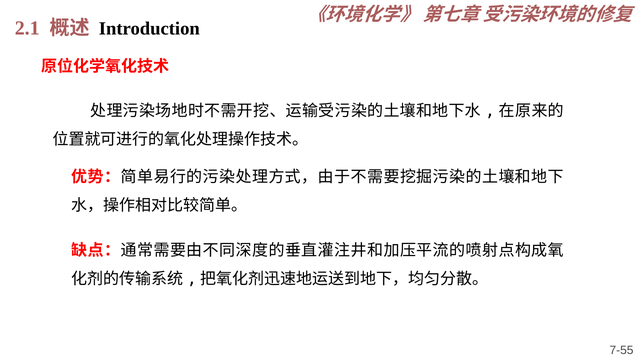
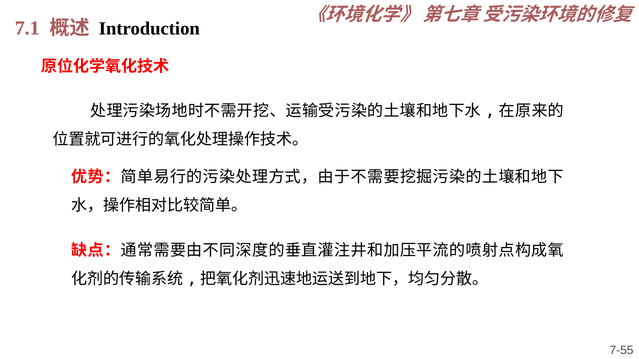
2.1: 2.1 -> 7.1 (27, 28)
